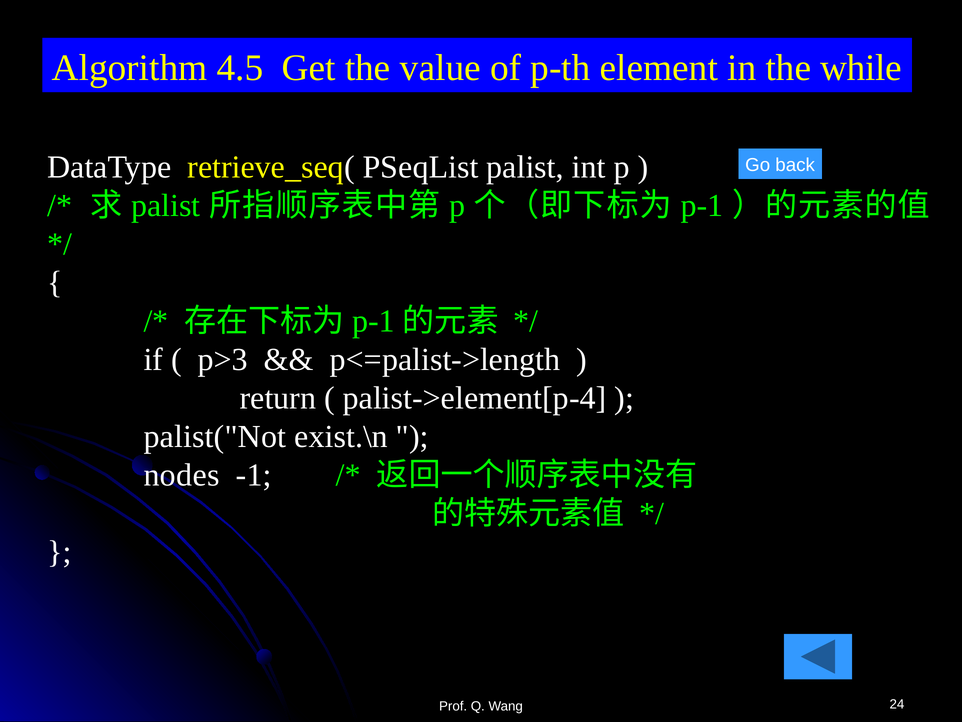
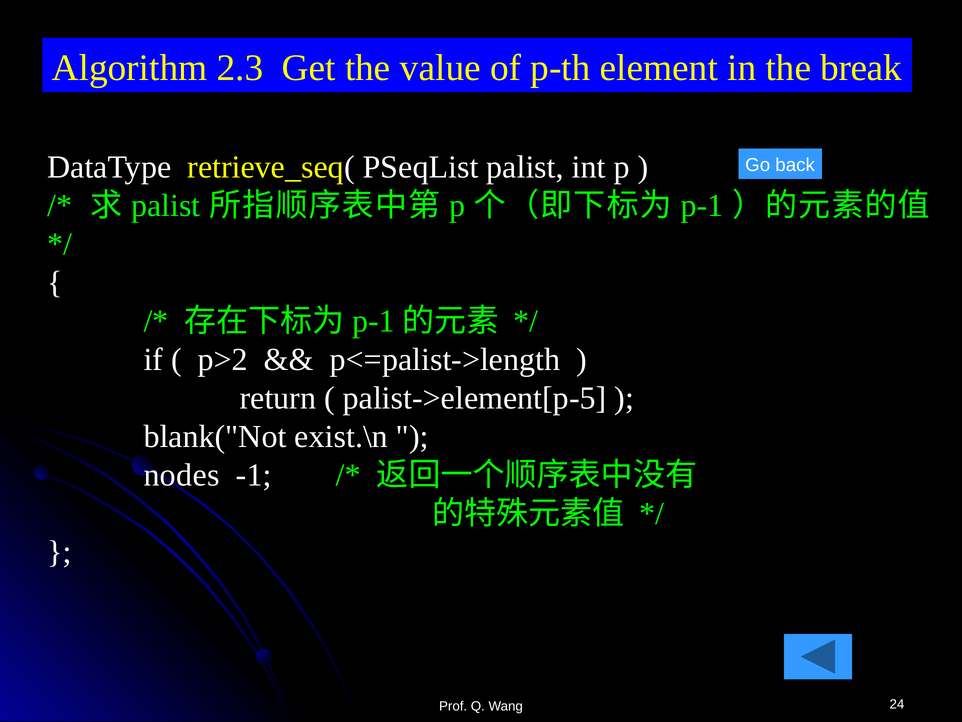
4.5: 4.5 -> 2.3 (240, 68)
while: while -> break (861, 68)
p>3: p>3 -> p>2 (223, 359)
palist->element[p-4: palist->element[p-4 -> palist->element[p-5 (475, 398)
palist("Not: palist("Not -> blank("Not (215, 436)
